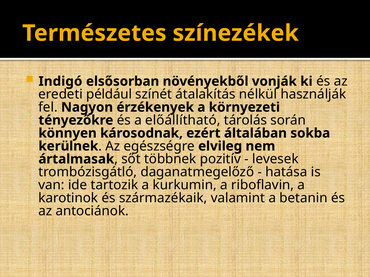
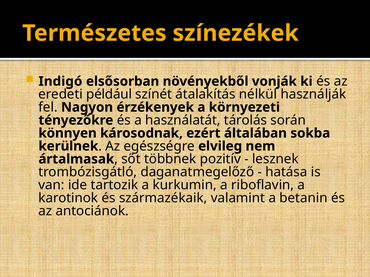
előállítható: előállítható -> használatát (183, 120)
levesek: levesek -> lesznek (275, 159)
